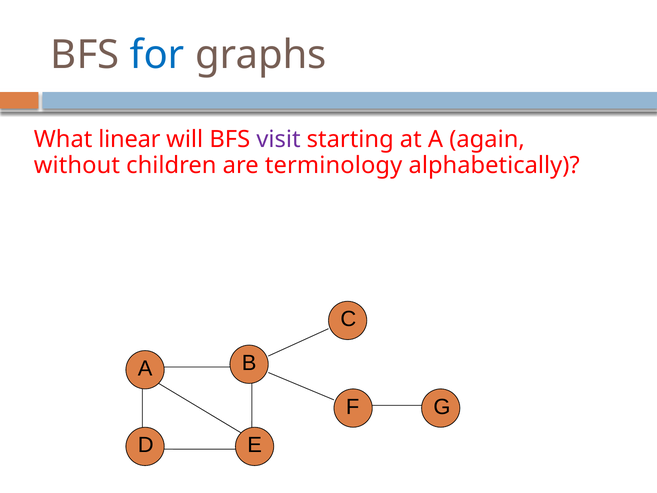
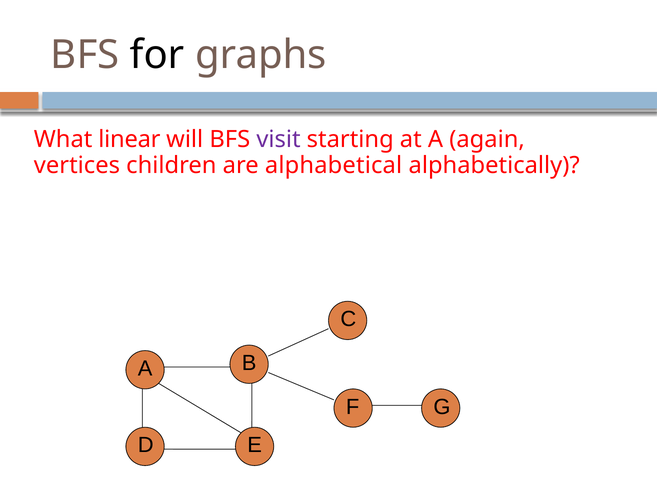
for colour: blue -> black (157, 55)
without: without -> vertices (77, 165)
terminology: terminology -> alphabetical (334, 165)
